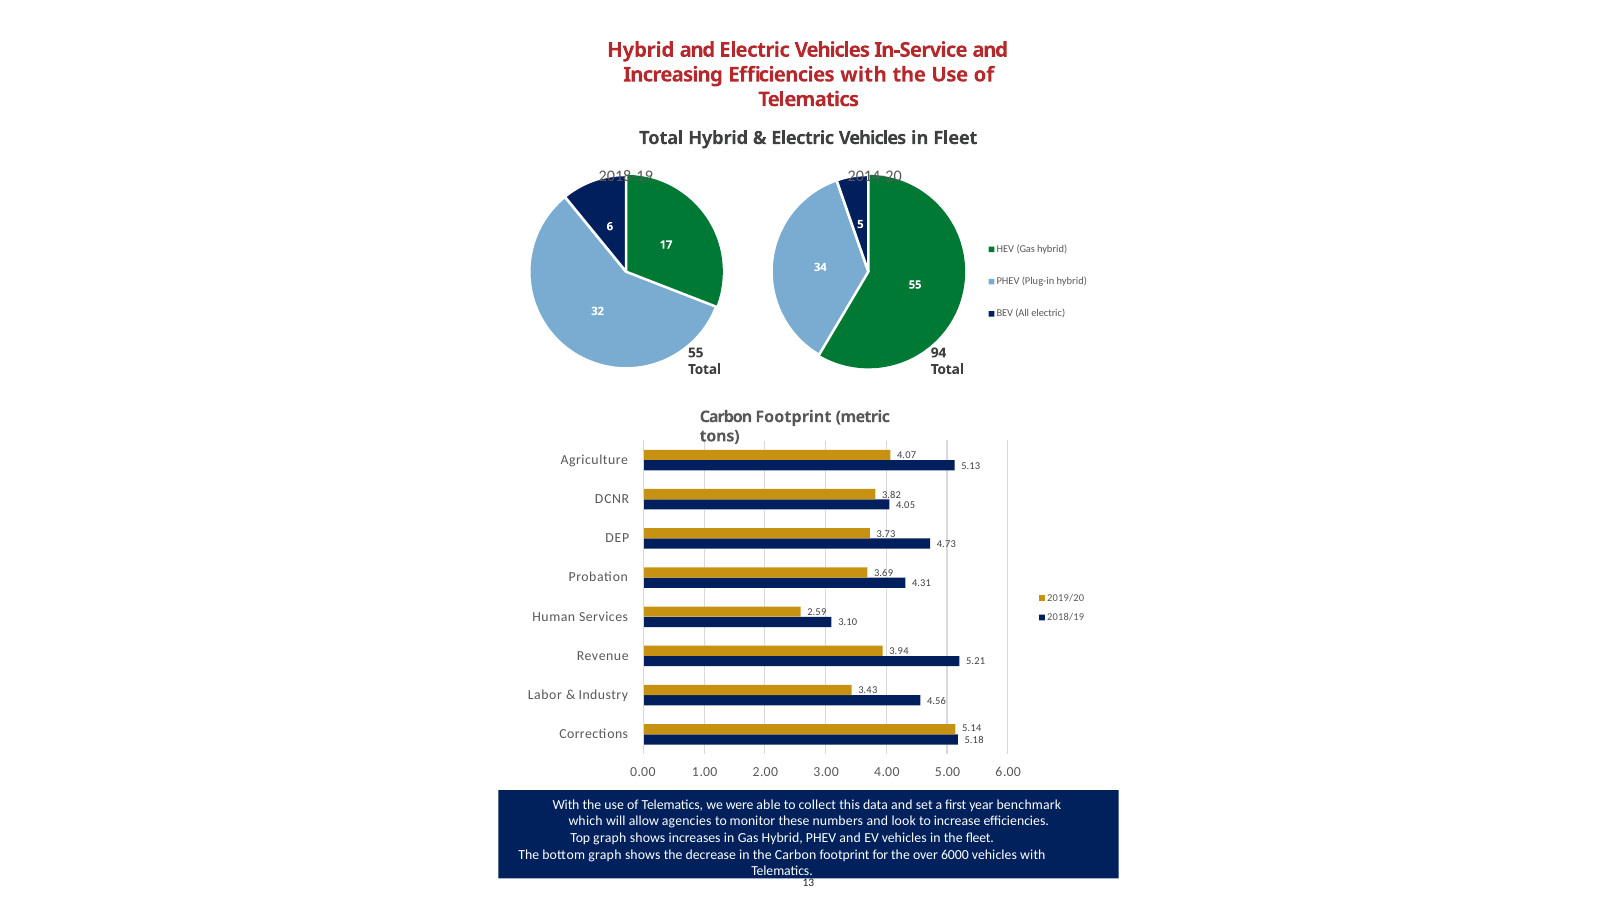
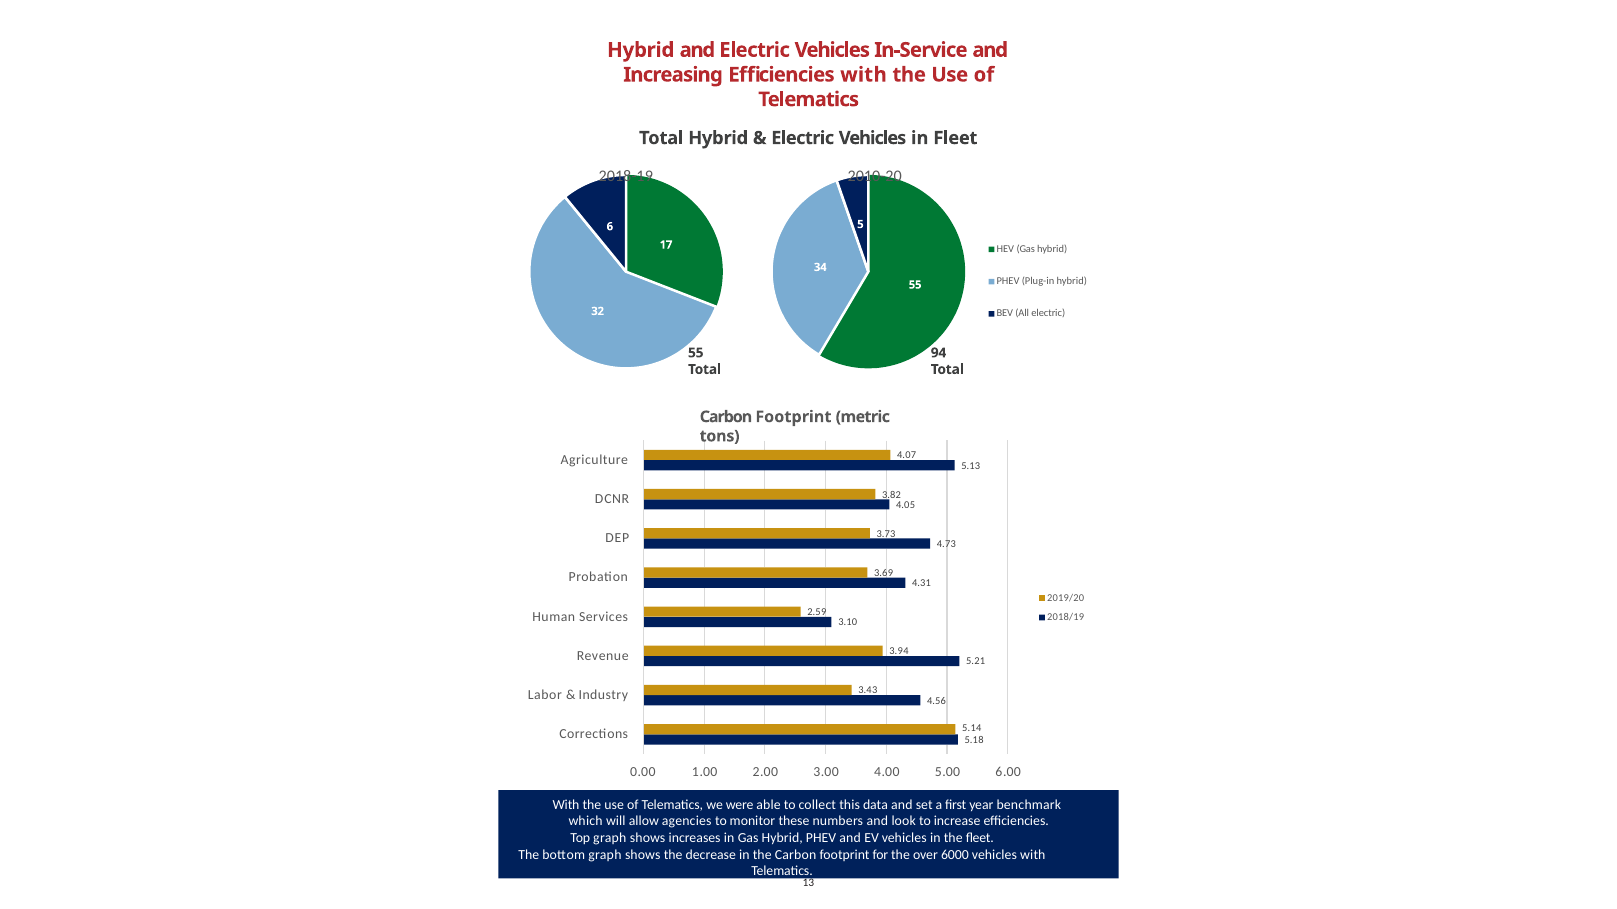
2014-20: 2014-20 -> 2010-20 (875, 176)
